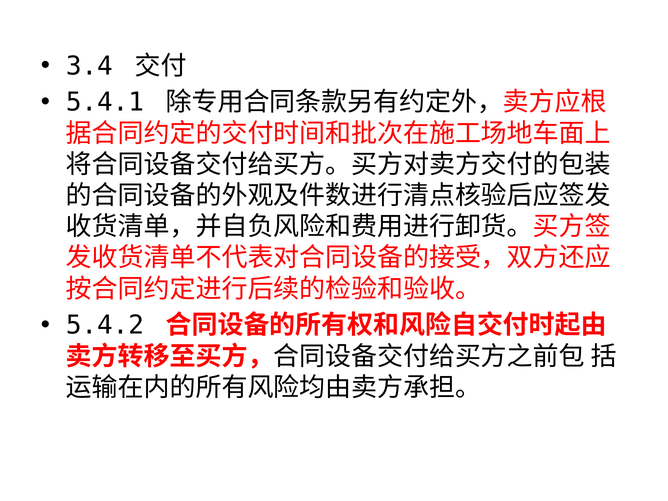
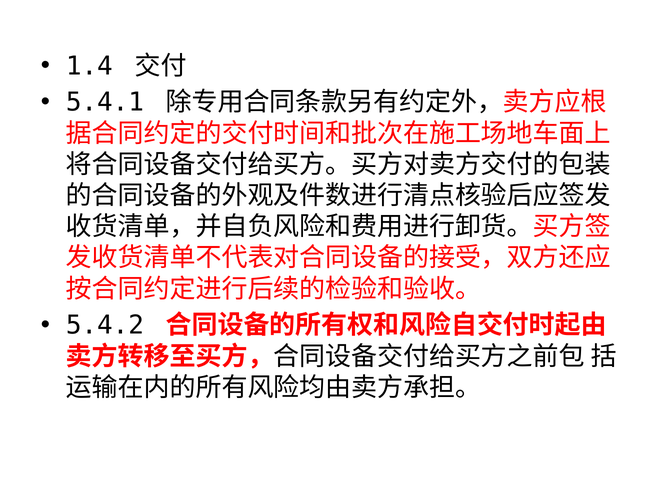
3.4: 3.4 -> 1.4 (89, 66)
